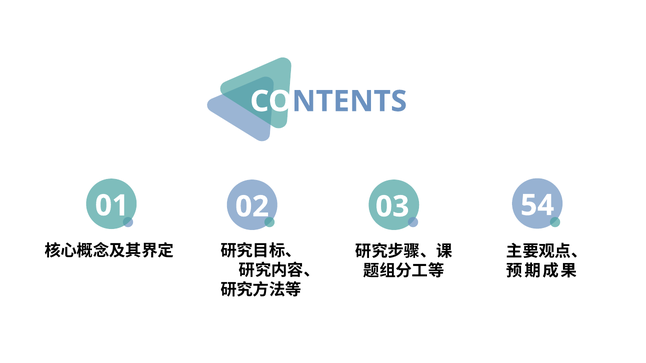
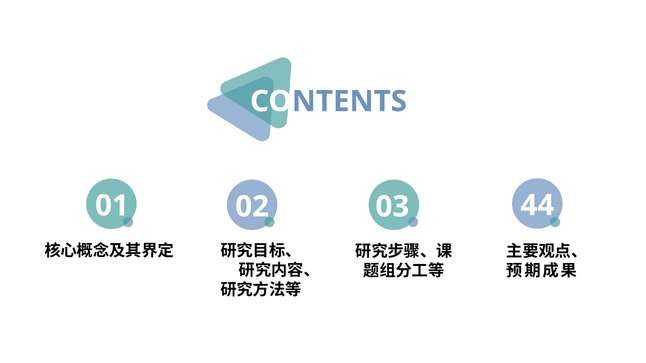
54: 54 -> 44 (537, 206)
